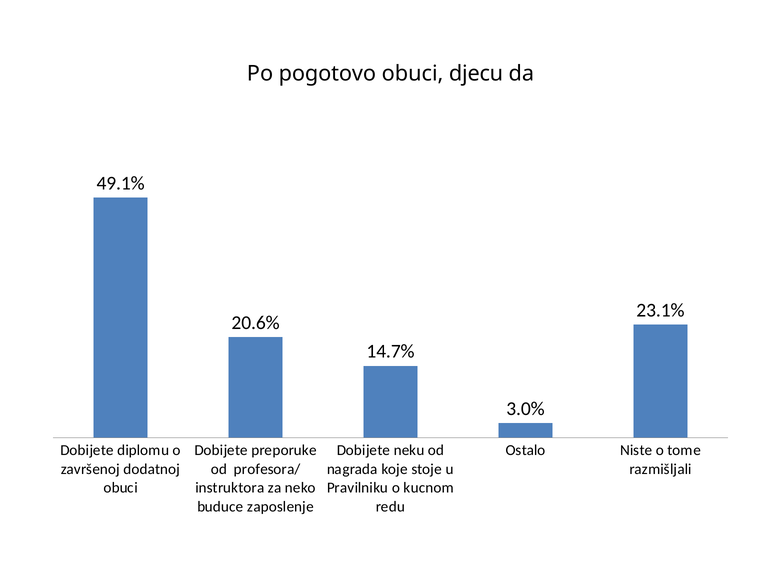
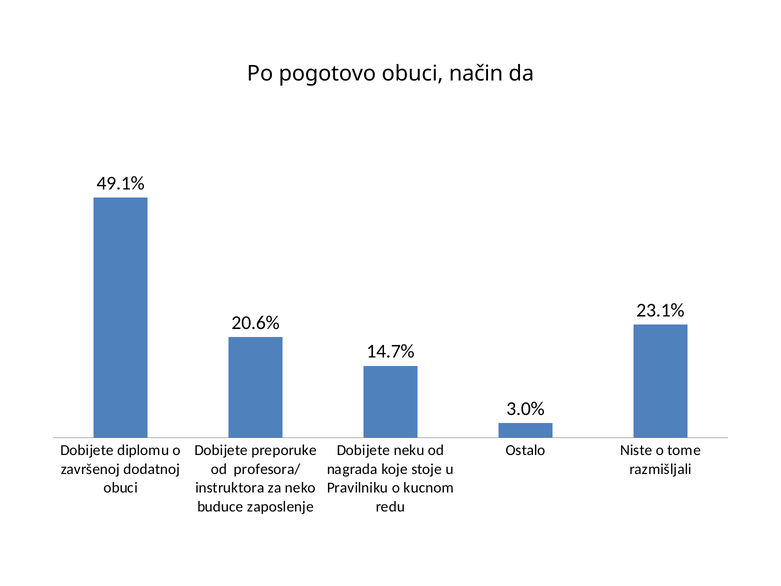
djecu: djecu -> način (476, 74)
